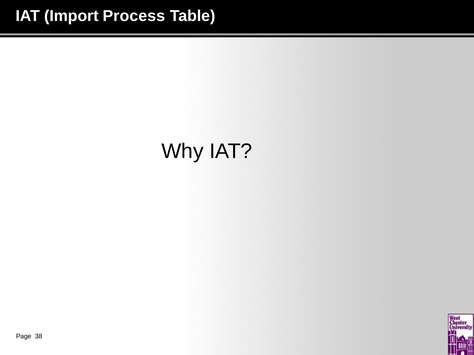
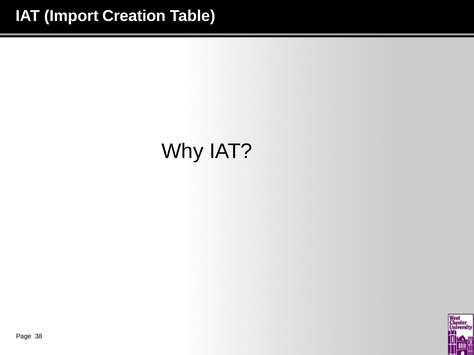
Process: Process -> Creation (134, 16)
